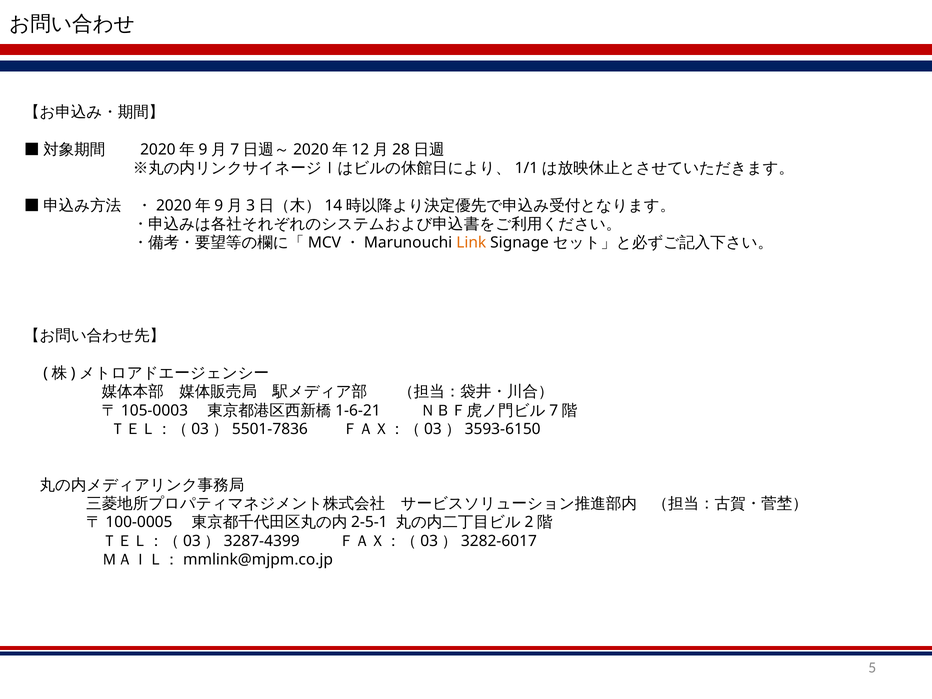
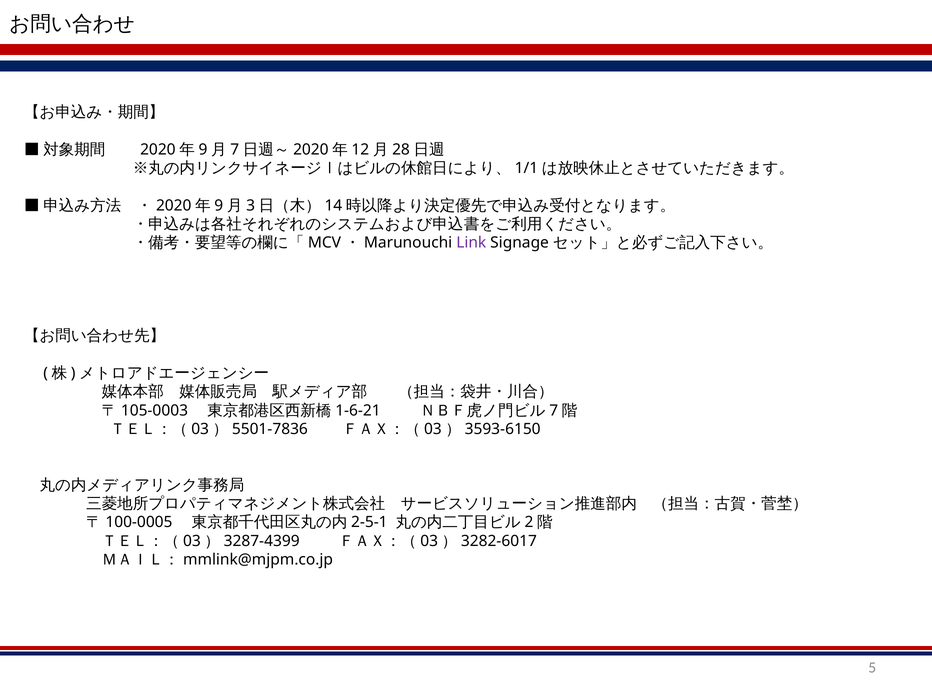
Link colour: orange -> purple (471, 243)
